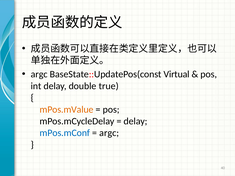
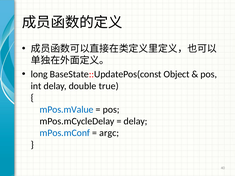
argc: argc -> long (39, 74)
Virtual: Virtual -> Object (177, 74)
mPos.mValue colour: orange -> blue (67, 110)
